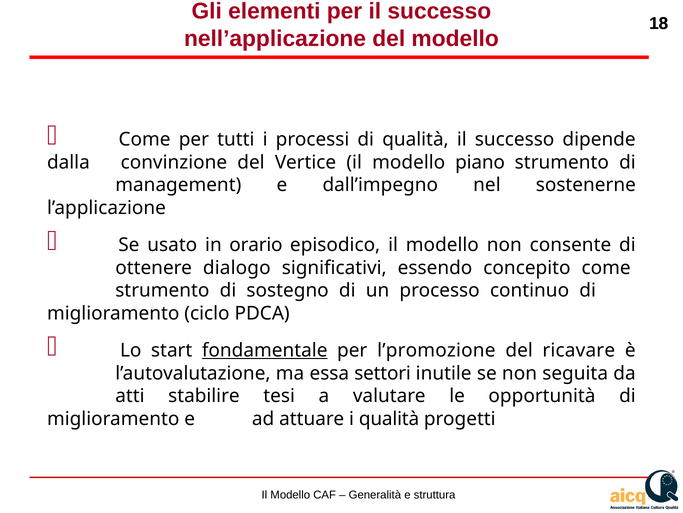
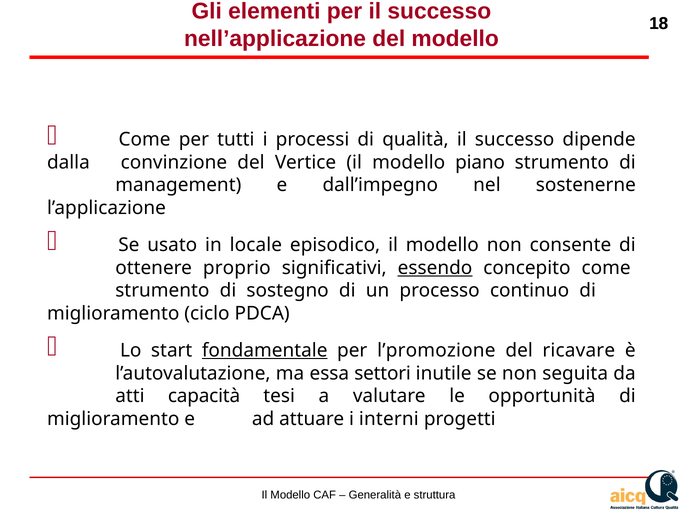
orario: orario -> locale (256, 245)
dialogo: dialogo -> proprio (237, 267)
essendo underline: none -> present (435, 267)
stabilire: stabilire -> capacità (204, 395)
i qualità: qualità -> interni (389, 418)
